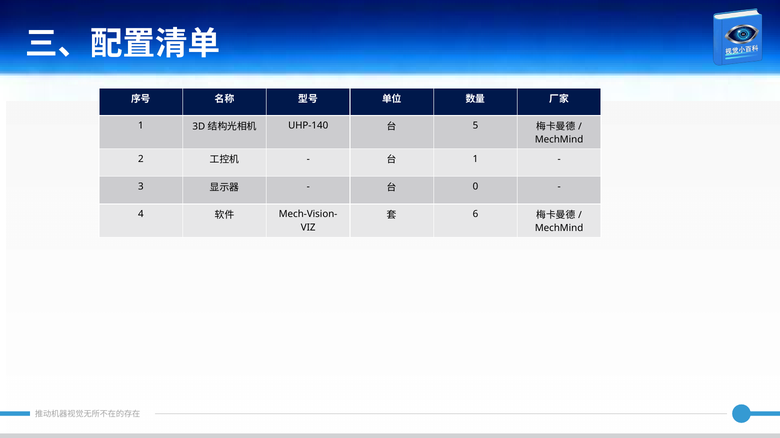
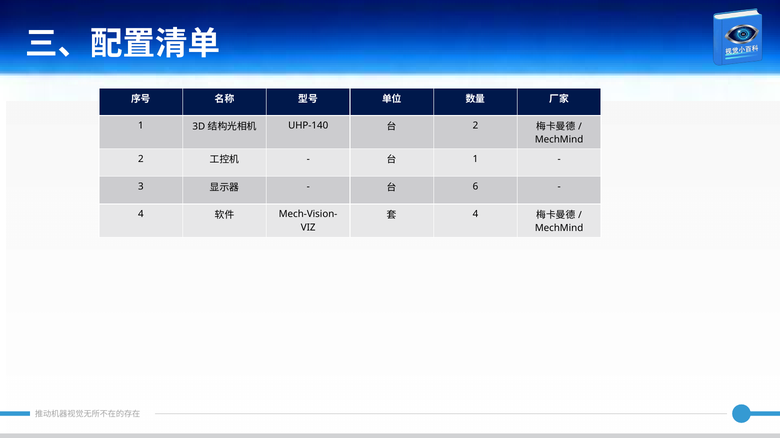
5: 5 -> 2 (476, 126)
0: 0 -> 6 (476, 187)
6: 6 -> 4 (476, 214)
